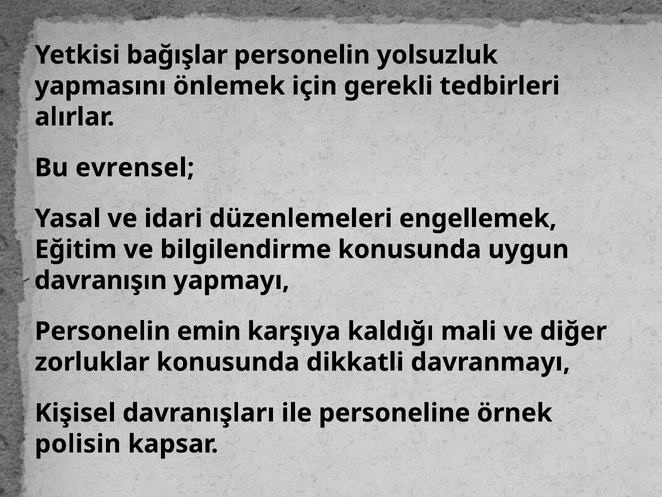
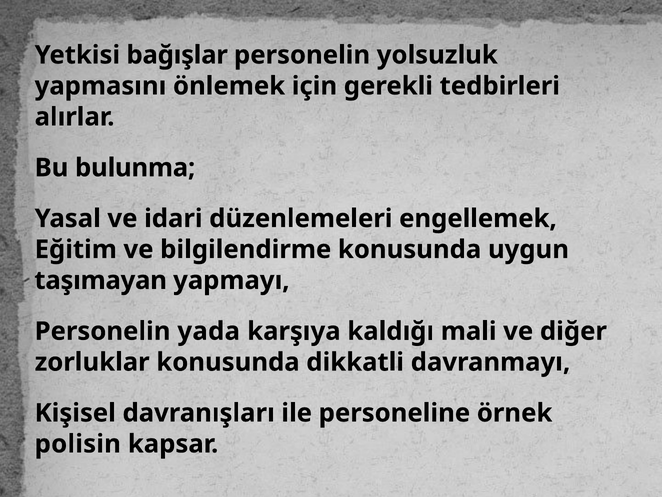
evrensel: evrensel -> bulunma (135, 168)
davranışın: davranışın -> taşımayan (101, 280)
emin: emin -> yada (209, 331)
